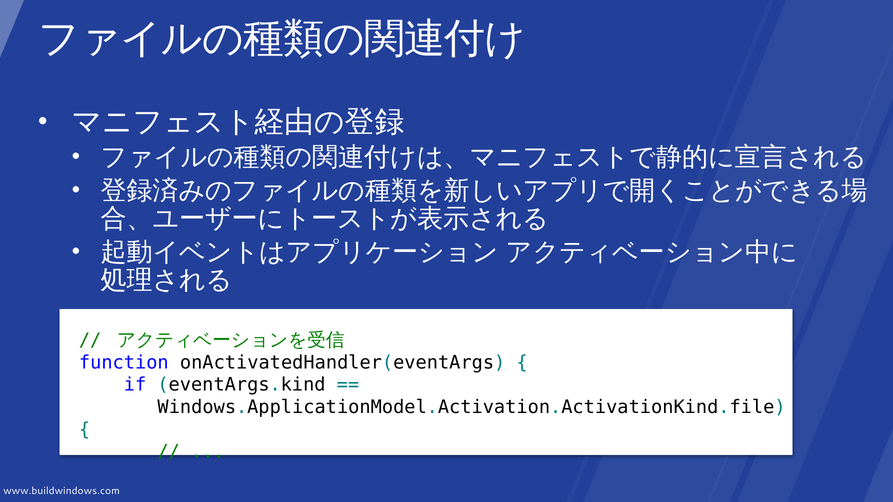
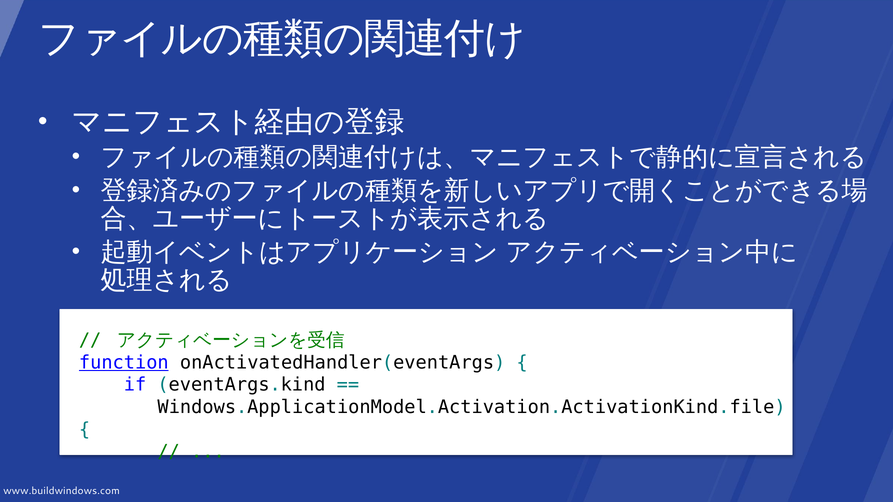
function underline: none -> present (124, 363)
